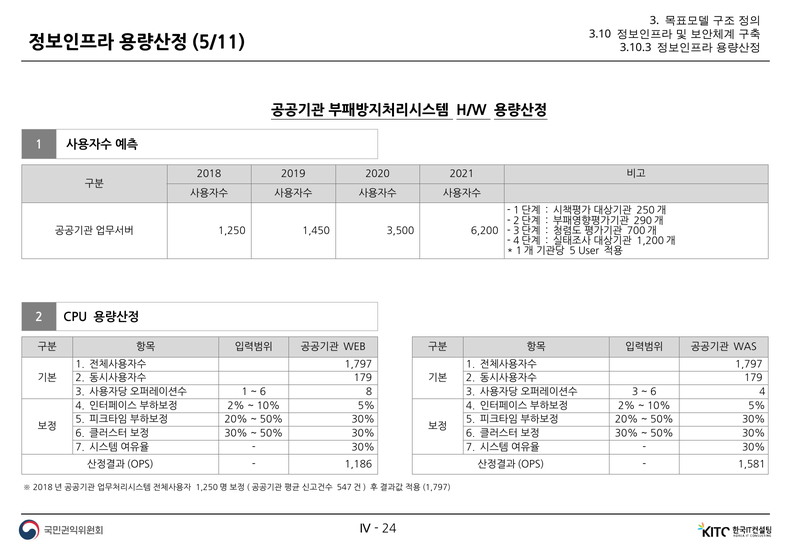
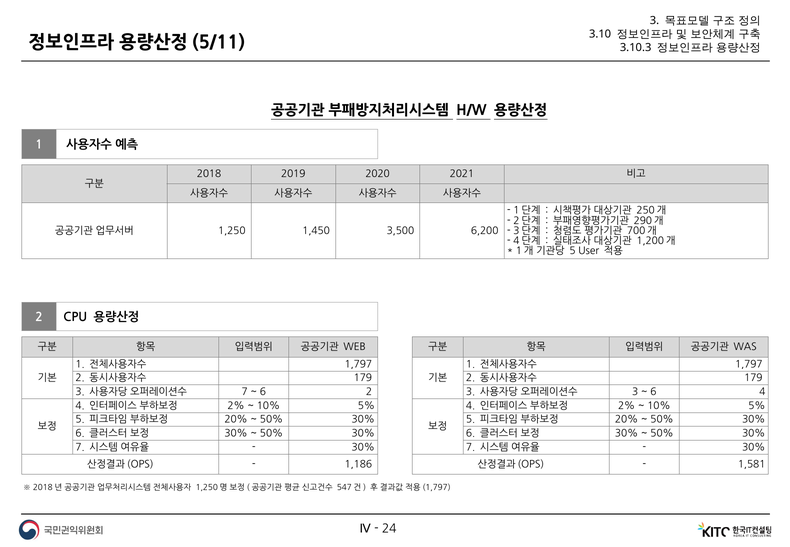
1: 1 -> 7 (245, 392)
6 8: 8 -> 2 (369, 392)
